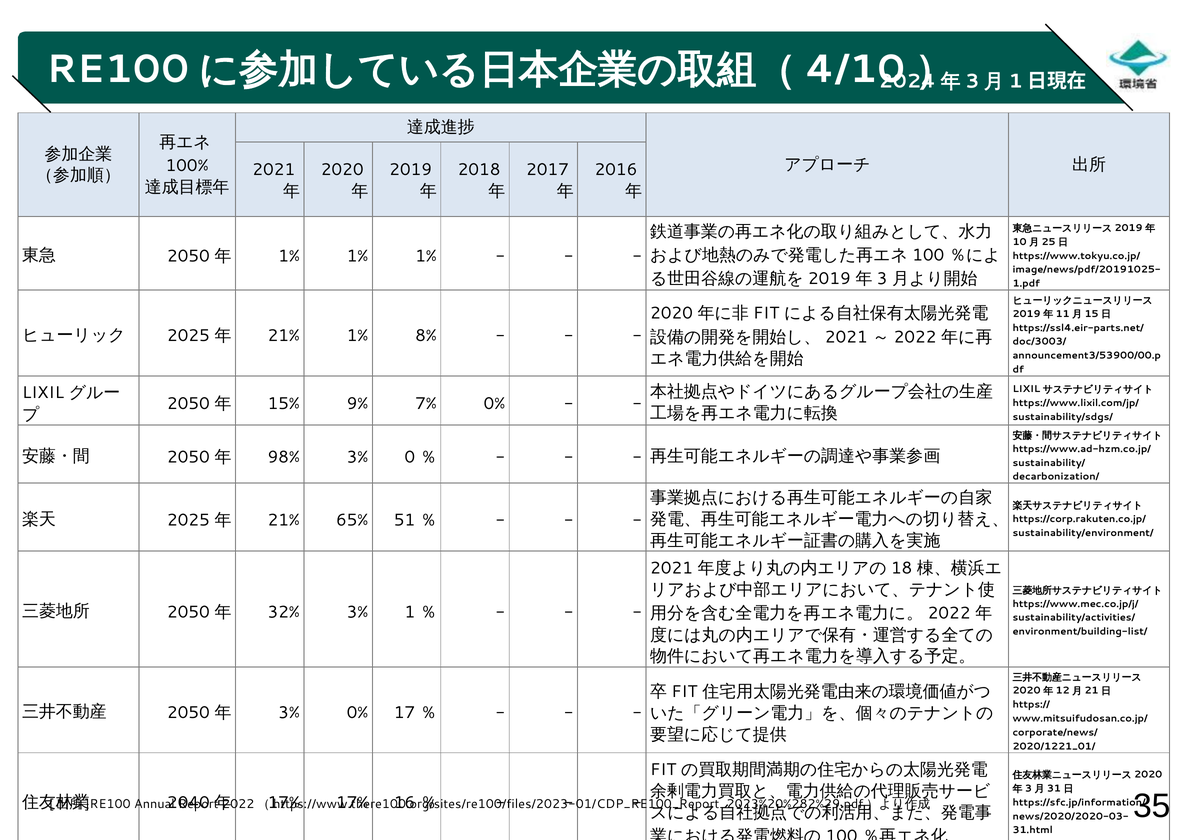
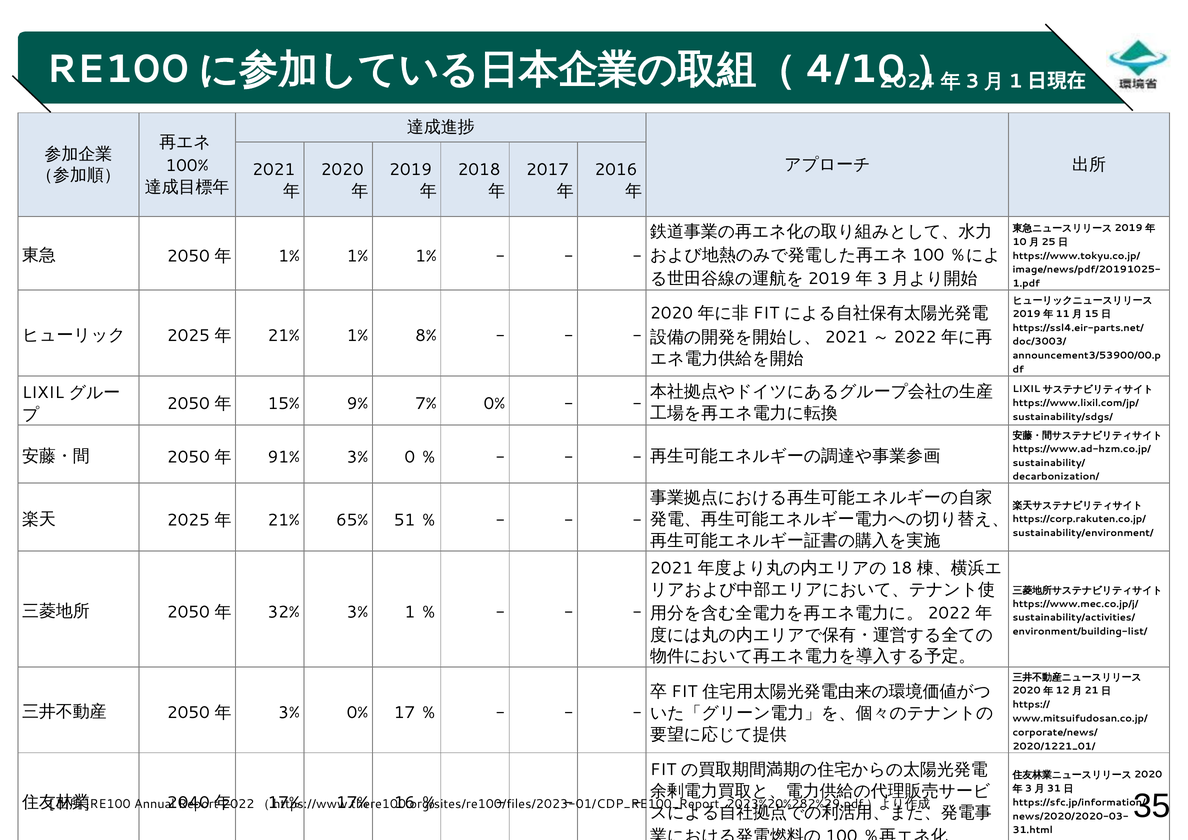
98%: 98% -> 91% (284, 457)
